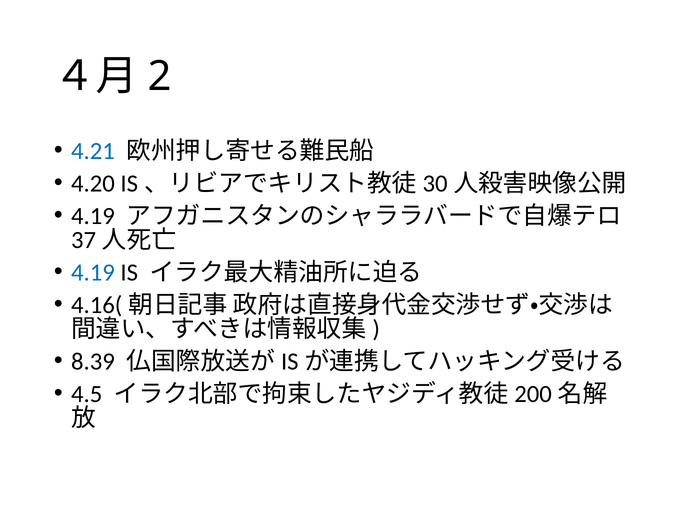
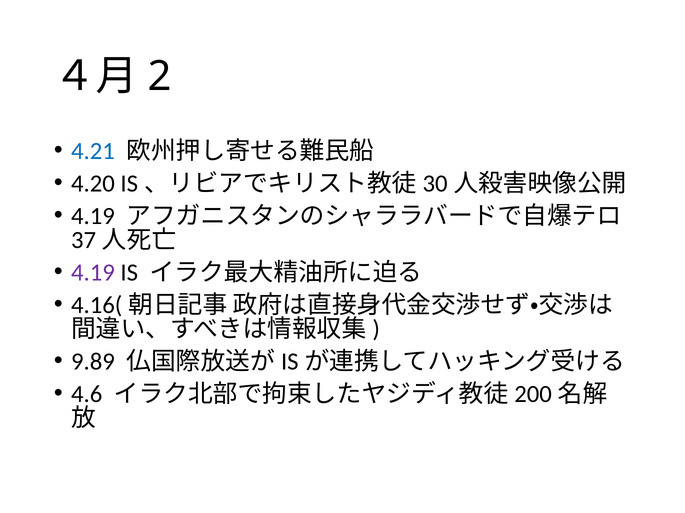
4.19 colour: blue -> purple (93, 273)
8.39: 8.39 -> 9.89 (93, 362)
4.5: 4.5 -> 4.6 (87, 395)
